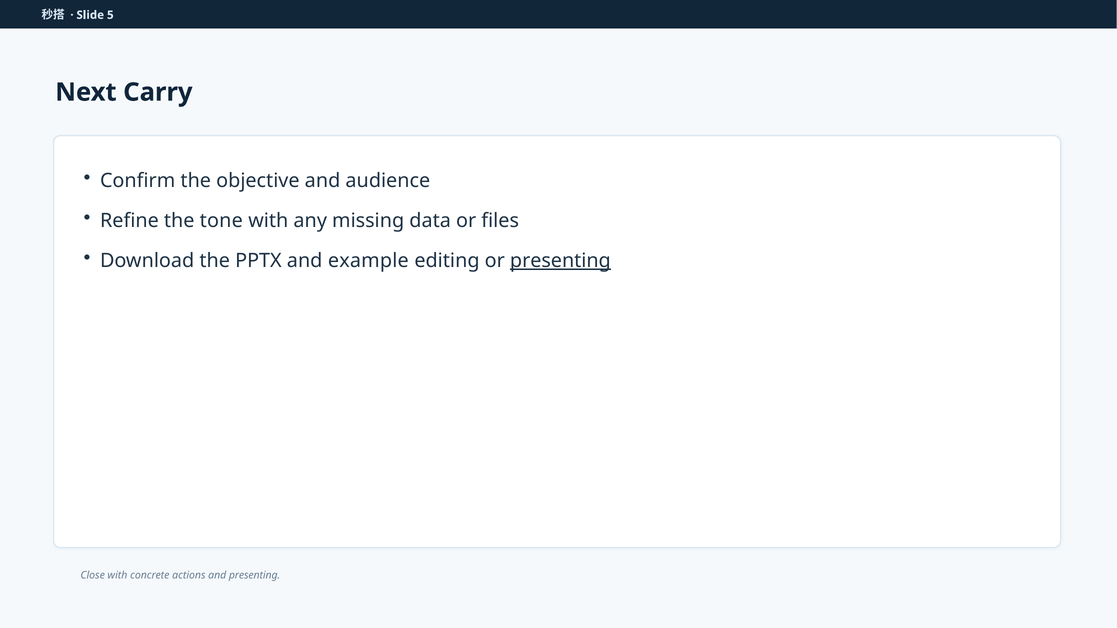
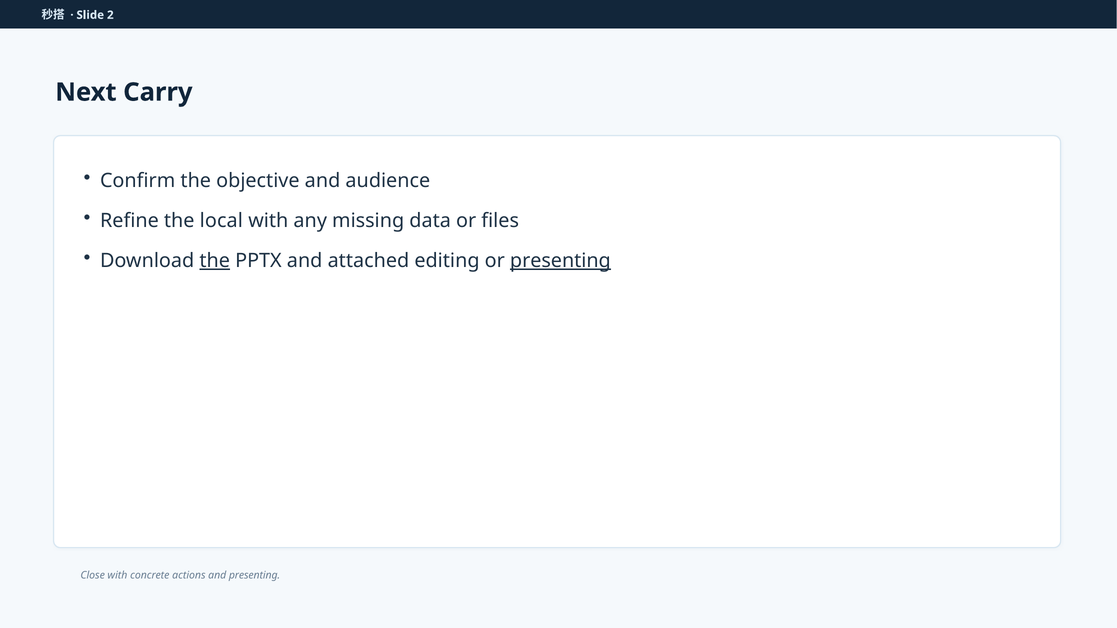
5: 5 -> 2 (110, 15)
tone: tone -> local (221, 221)
the underline: none -> present (215, 261)
example: example -> attached (368, 261)
